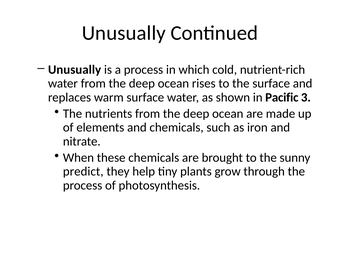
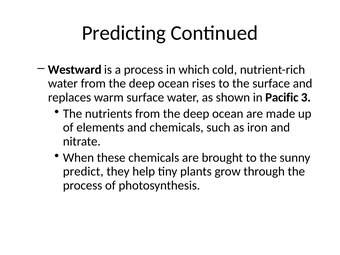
Unusually: Unusually -> Predicting (124, 33)
Unusually: Unusually -> Westward (75, 70)
